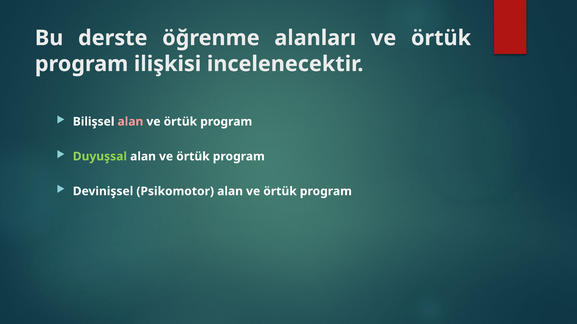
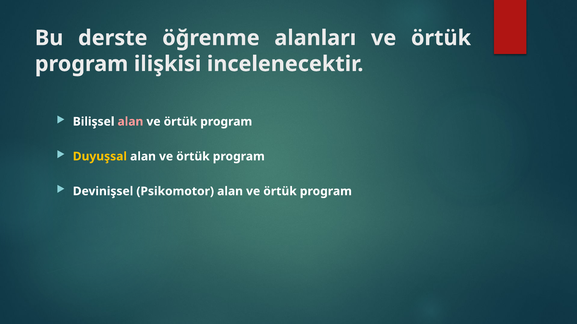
Duyuşsal colour: light green -> yellow (100, 157)
